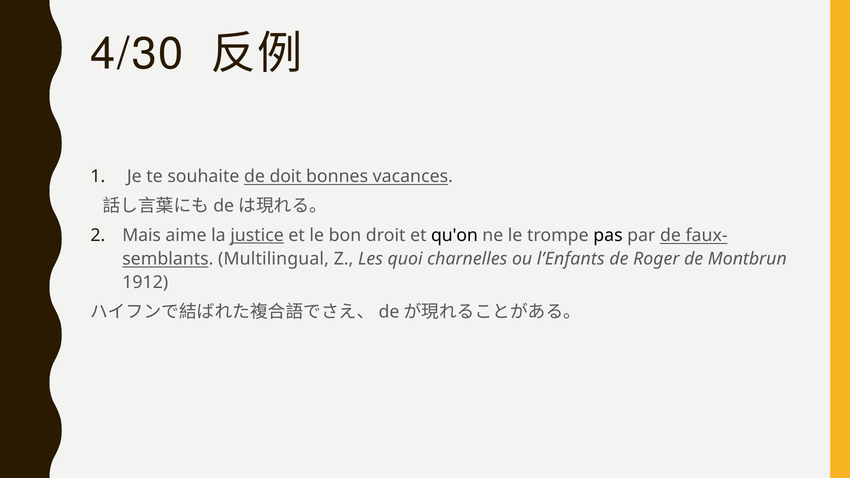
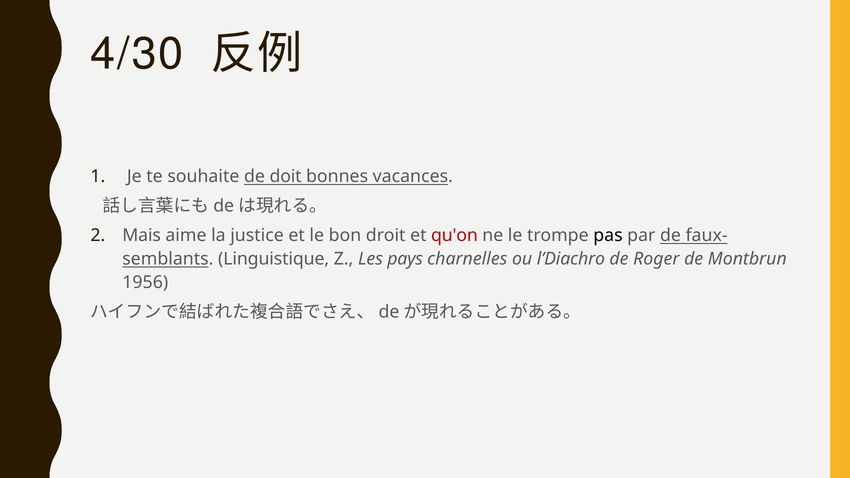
justice underline: present -> none (257, 236)
qu'on colour: black -> red (454, 236)
Multilingual: Multilingual -> Linguistique (274, 259)
quoi: quoi -> pays (405, 259)
l’Enfants: l’Enfants -> l’Diachro (571, 259)
1912: 1912 -> 1956 (145, 282)
